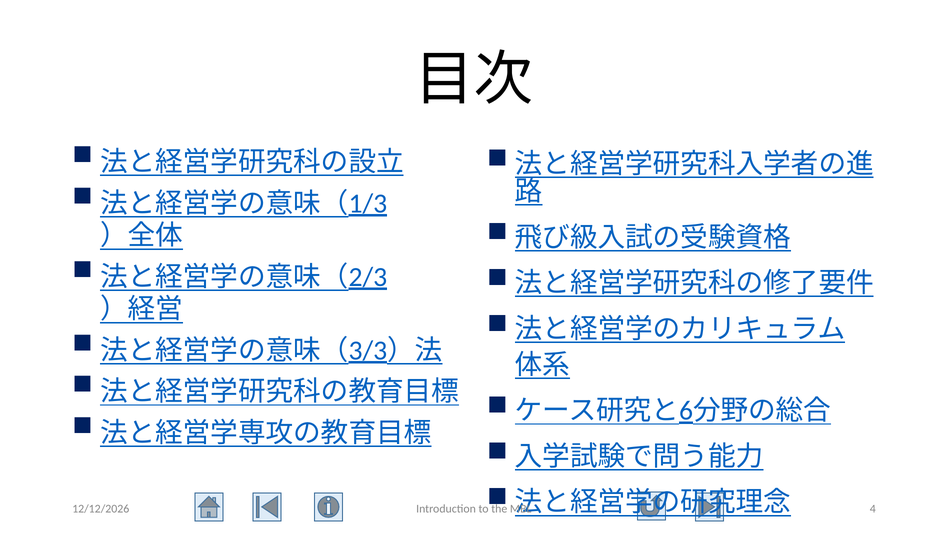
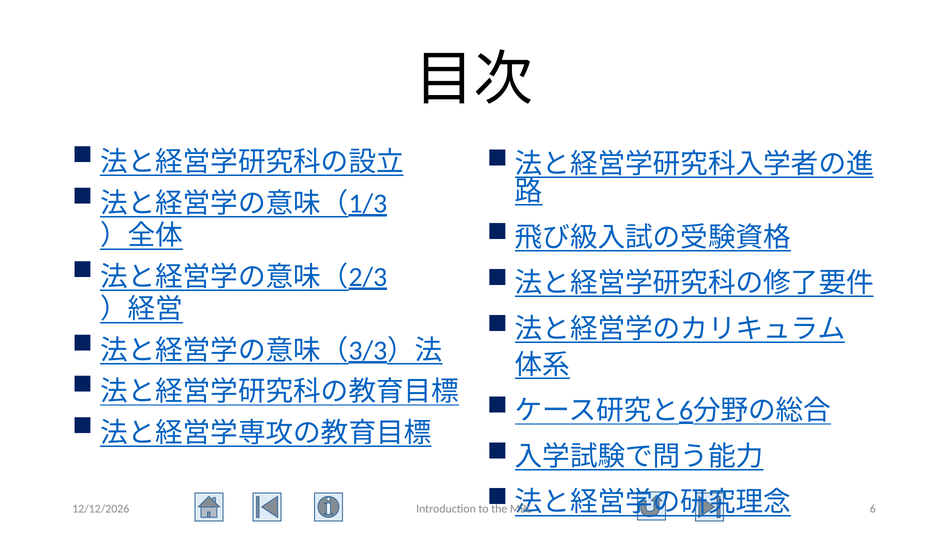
4: 4 -> 6 (873, 509)
